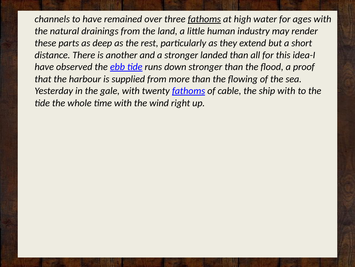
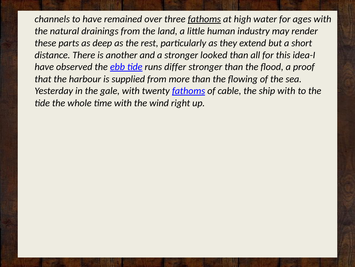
landed: landed -> looked (214, 55)
down: down -> differ (175, 67)
